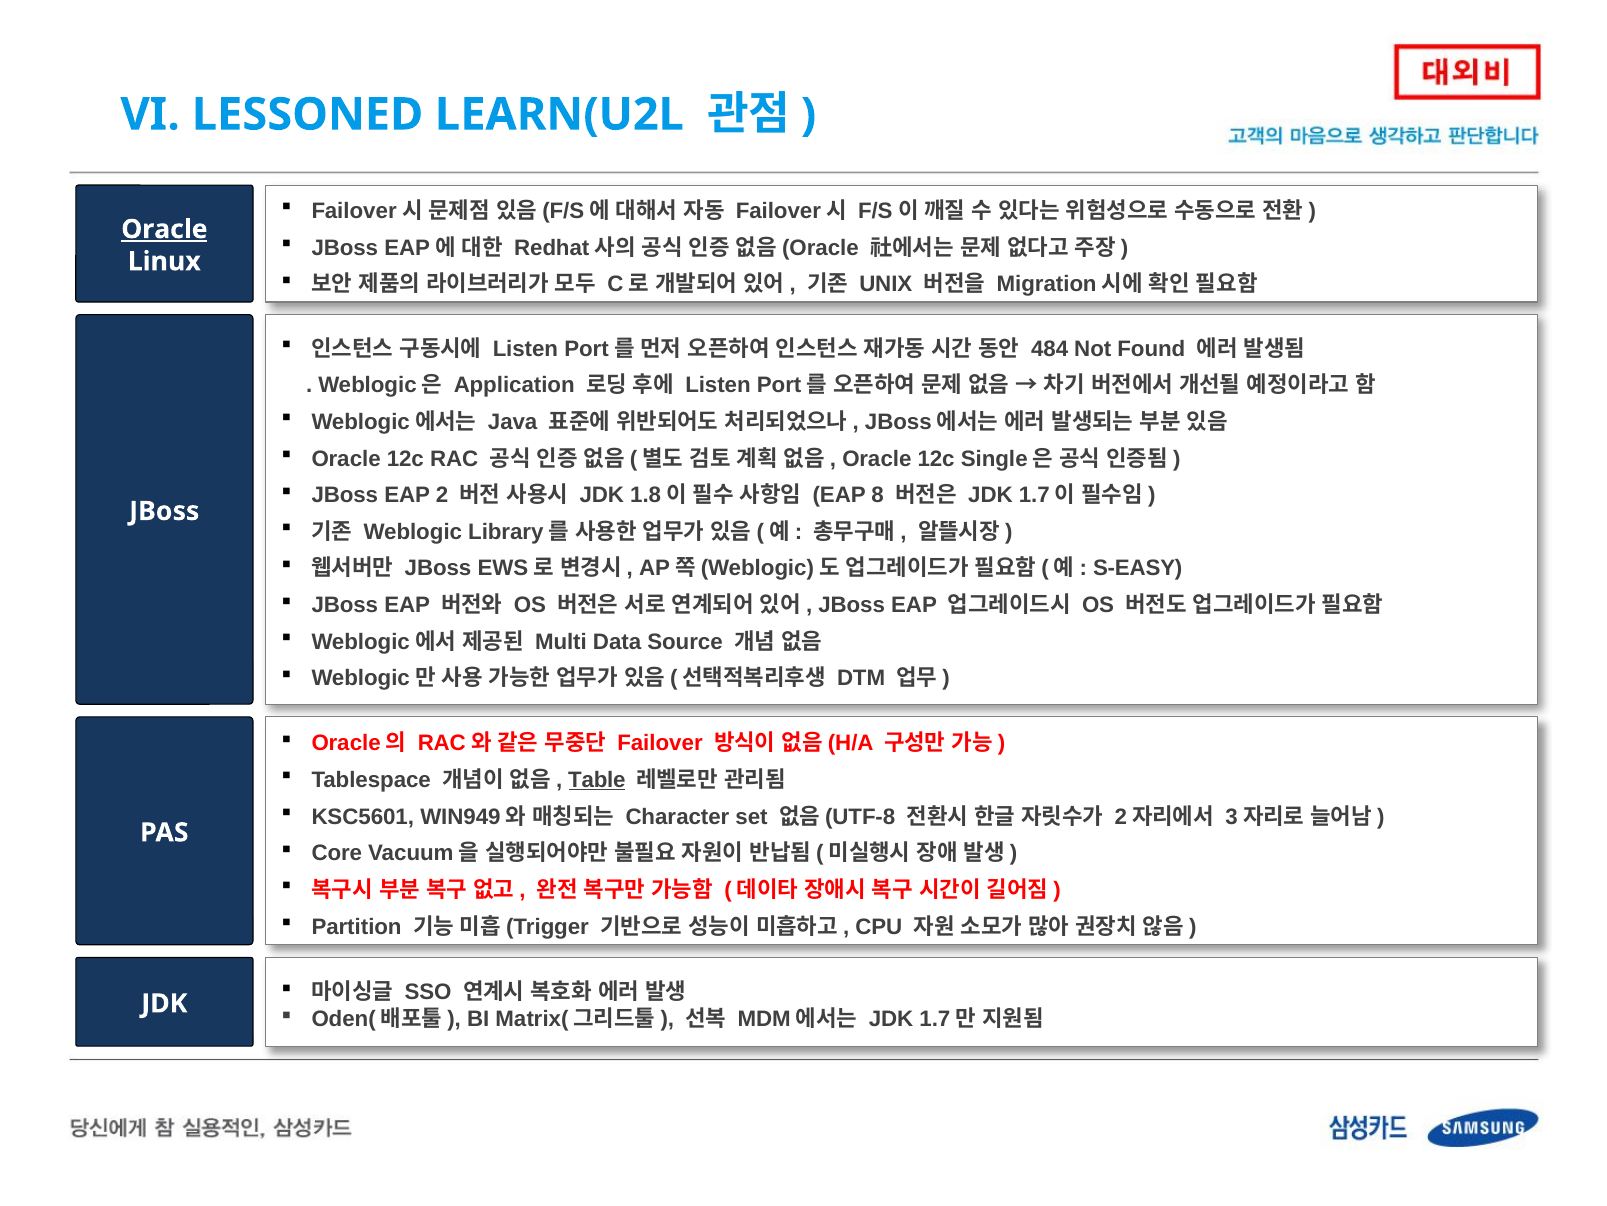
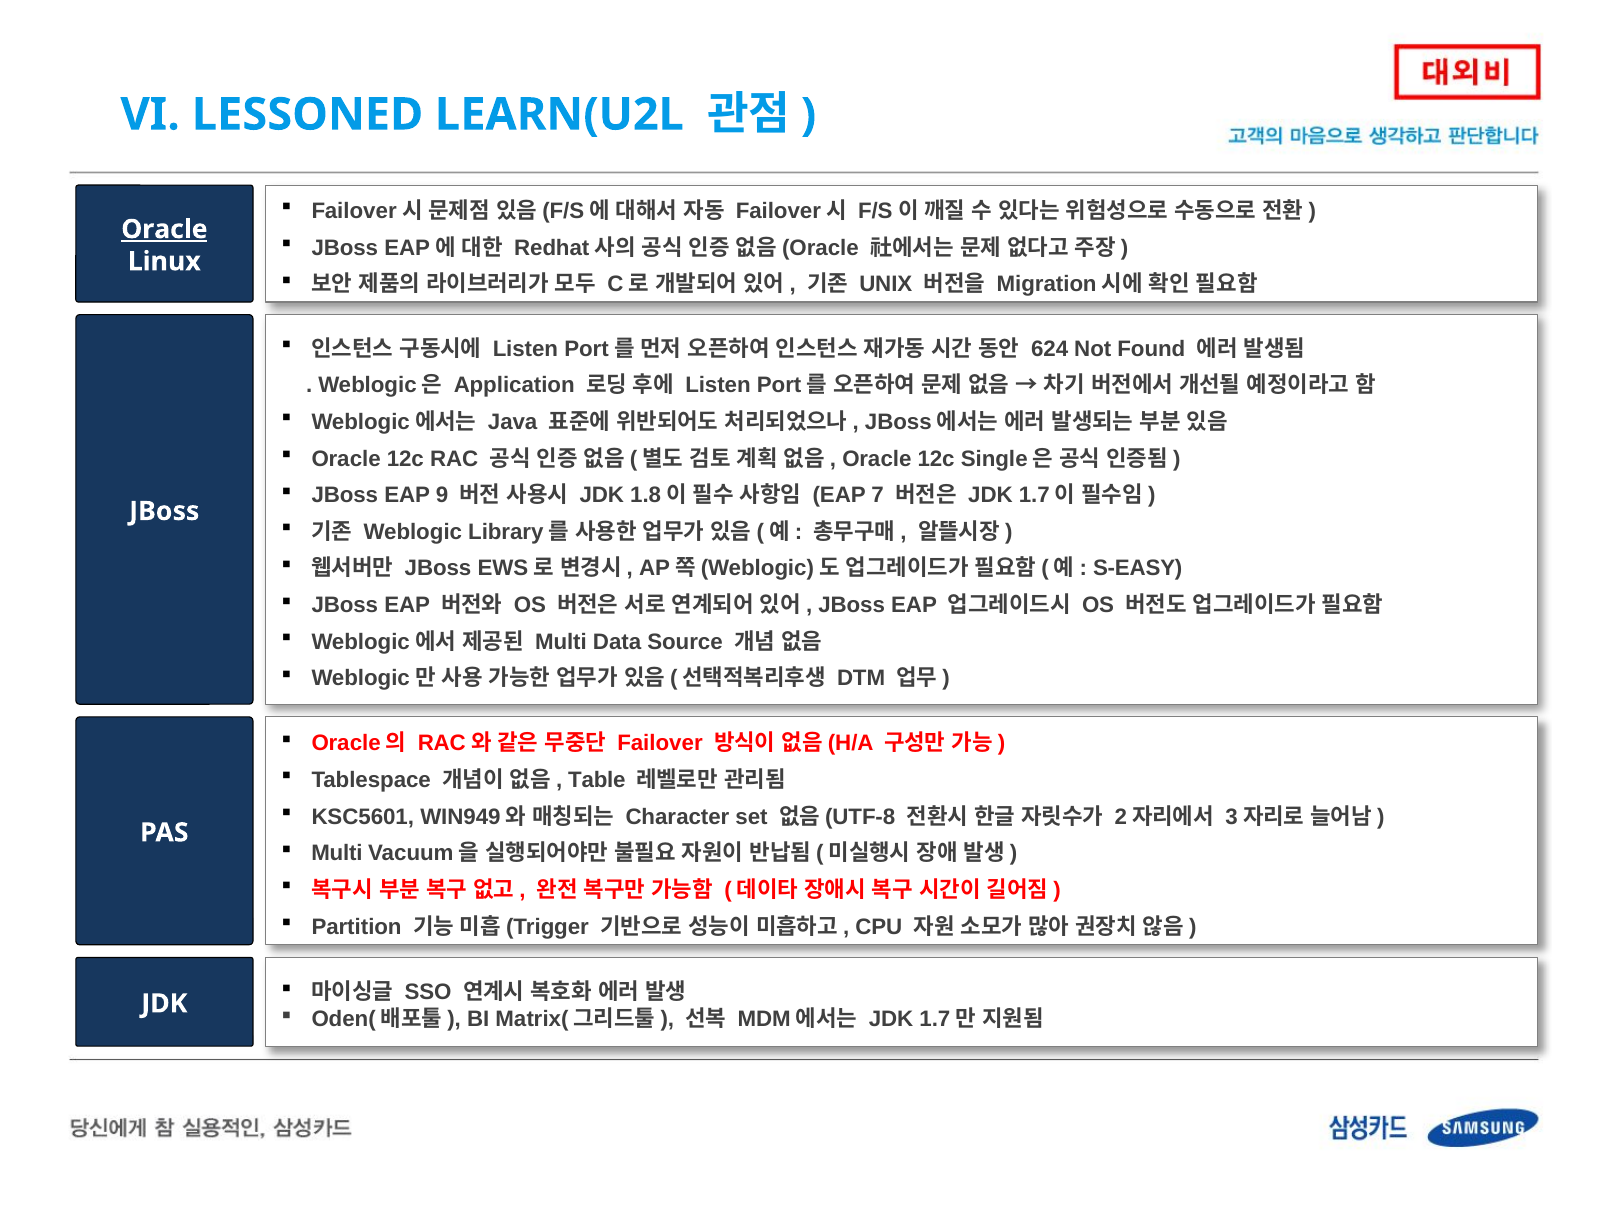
484: 484 -> 624 (1050, 348)
2: 2 -> 9 (442, 495)
8: 8 -> 7 (878, 495)
Table underline: present -> none (597, 780)
Core: Core -> Multi (337, 853)
